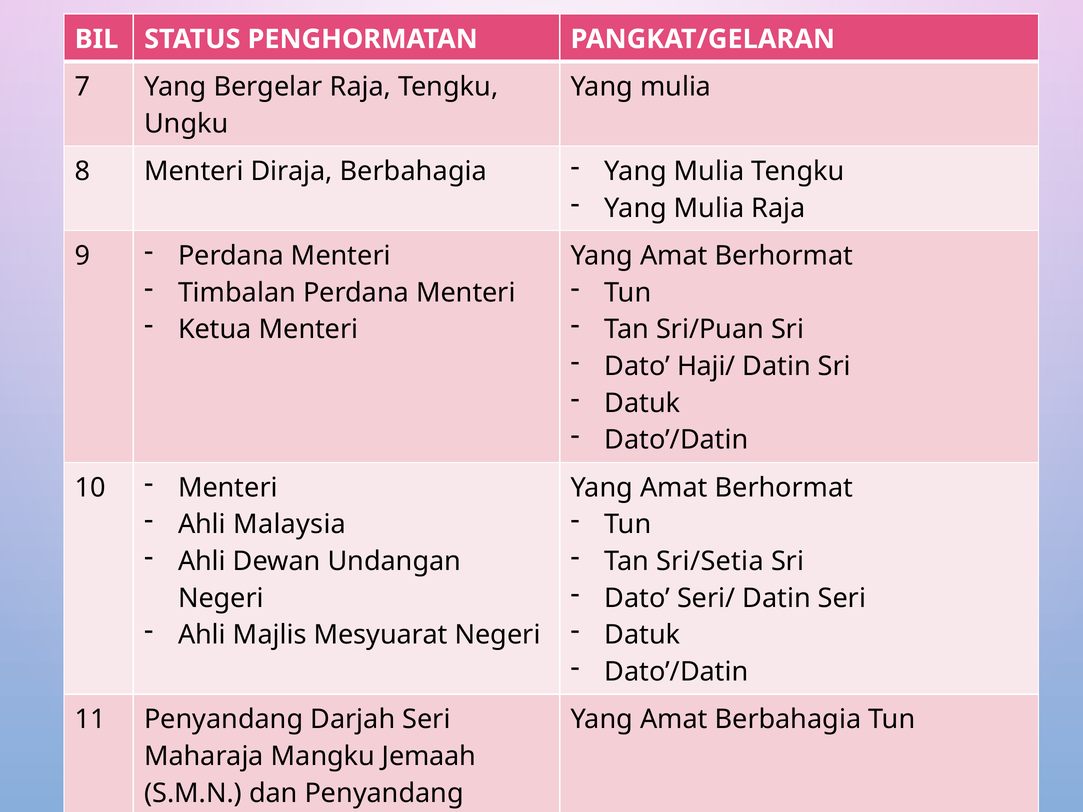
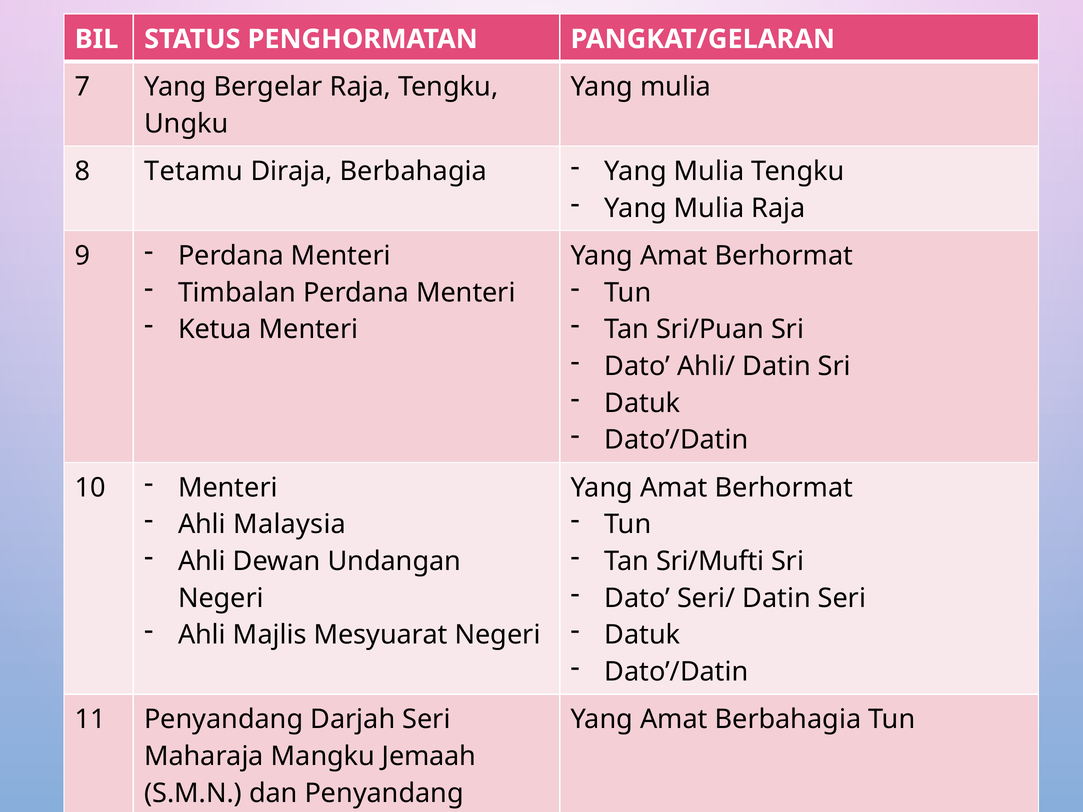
8 Menteri: Menteri -> Tetamu (194, 171)
Haji/: Haji/ -> Ahli/ (706, 366)
Sri/Setia: Sri/Setia -> Sri/Mufti (710, 562)
